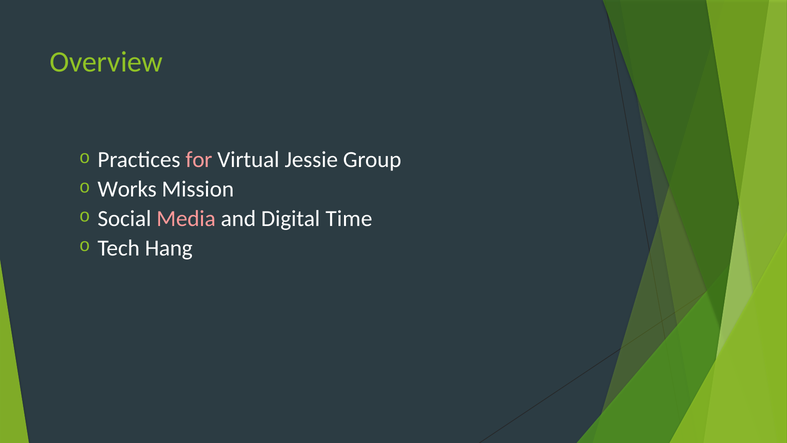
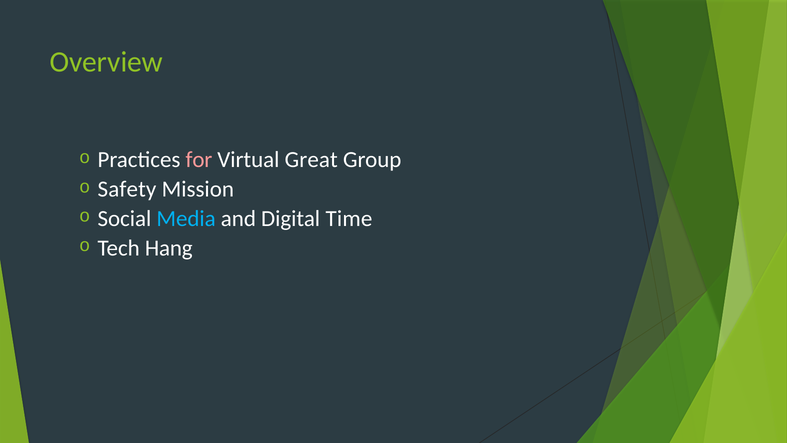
Jessie: Jessie -> Great (311, 160)
Works: Works -> Safety (127, 189)
Media colour: pink -> light blue (186, 218)
